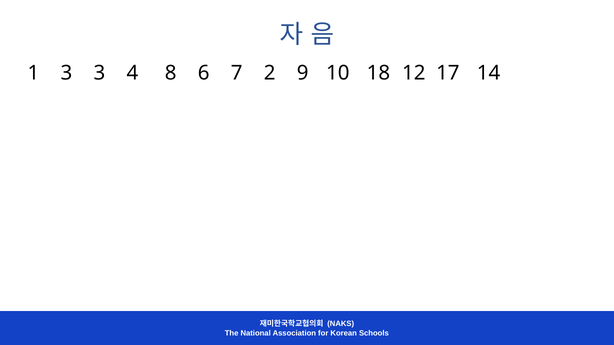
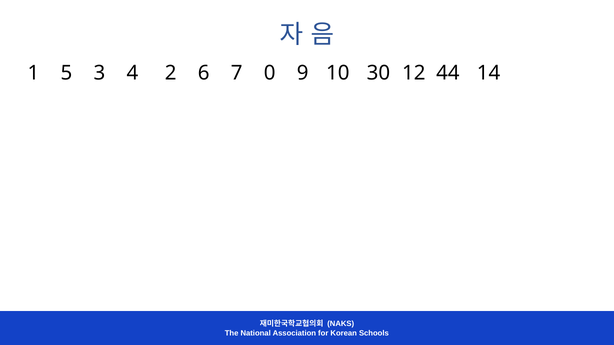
1 3: 3 -> 5 (66, 73)
8: 8 -> 2 (171, 73)
2: 2 -> 0 (270, 73)
18: 18 -> 30 (378, 73)
17: 17 -> 44 (448, 73)
